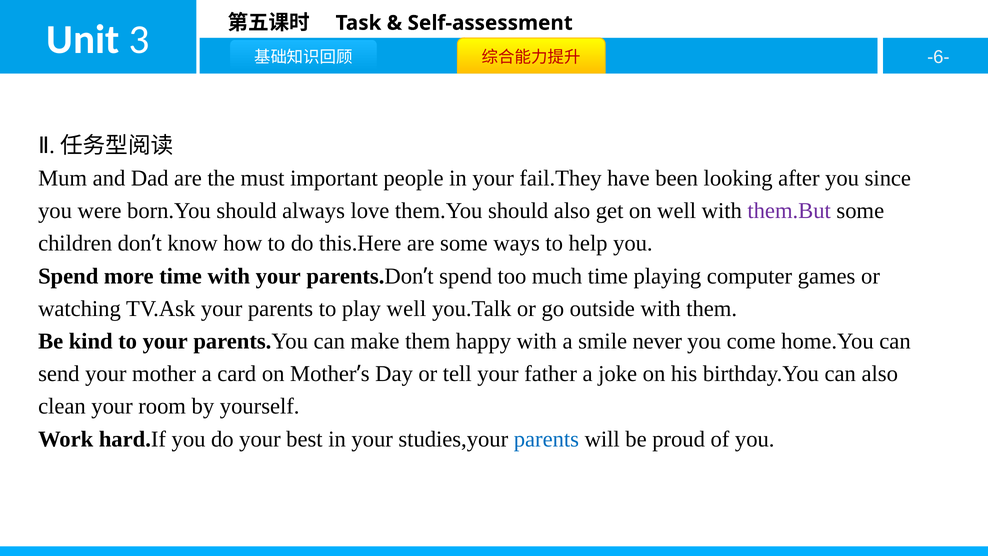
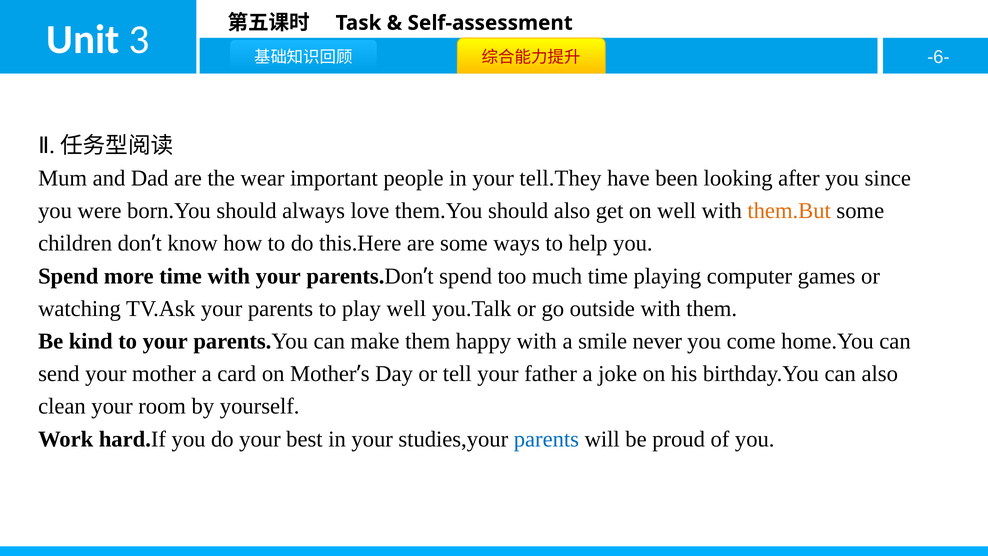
must: must -> wear (263, 178)
fail.They: fail.They -> tell.They (560, 178)
them.But colour: purple -> orange (789, 211)
